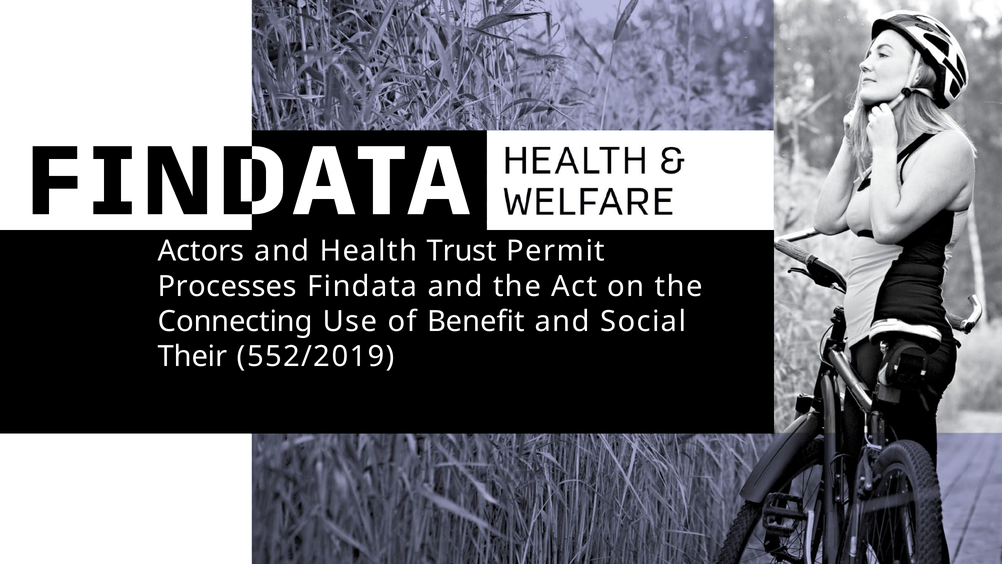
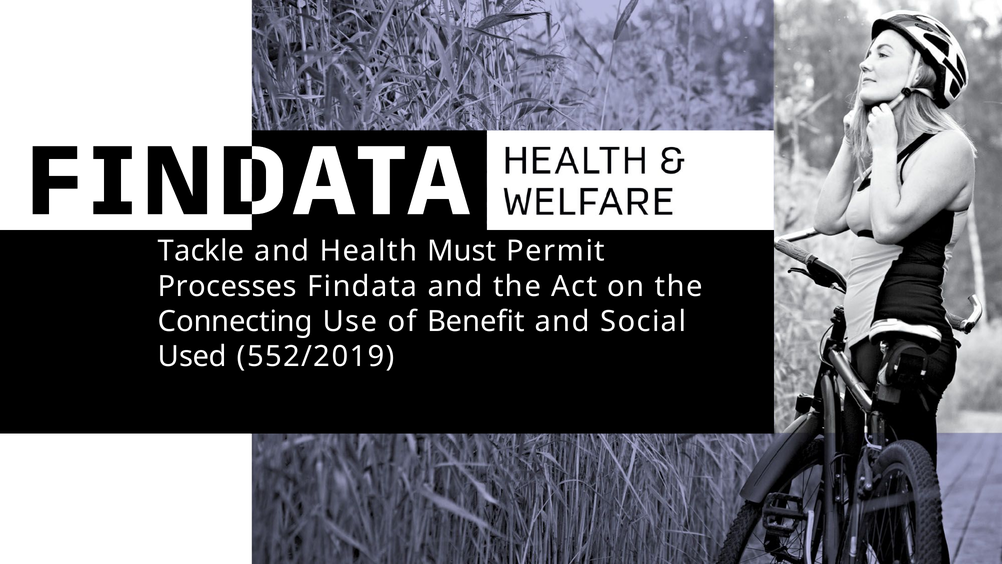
Actors: Actors -> Tackle (201, 251)
Trust: Trust -> Must (462, 251)
Their: Their -> Used (192, 356)
